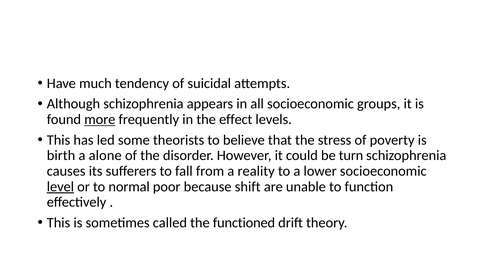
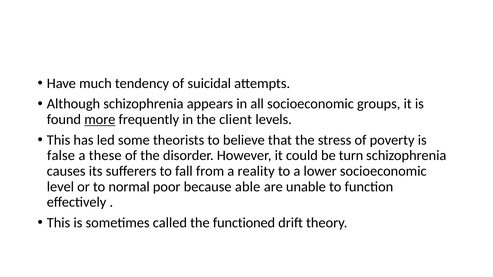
effect: effect -> client (236, 120)
birth: birth -> false (61, 156)
alone: alone -> these (105, 156)
level underline: present -> none (60, 187)
shift: shift -> able (248, 187)
